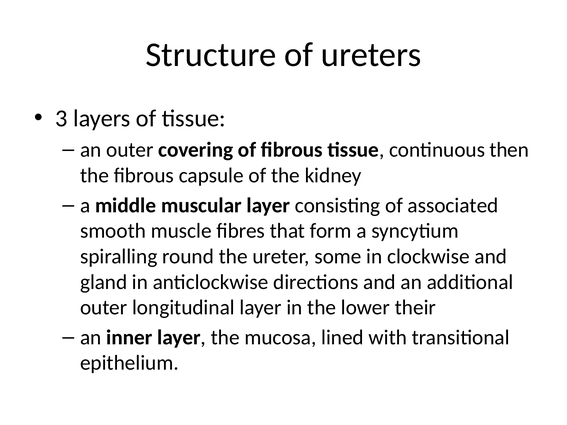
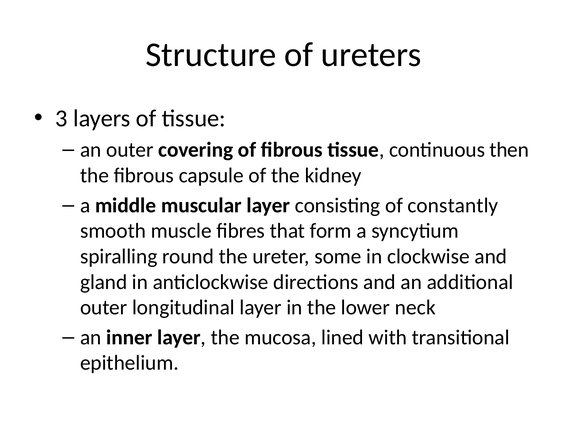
associated: associated -> constantly (453, 206)
their: their -> neck (415, 308)
